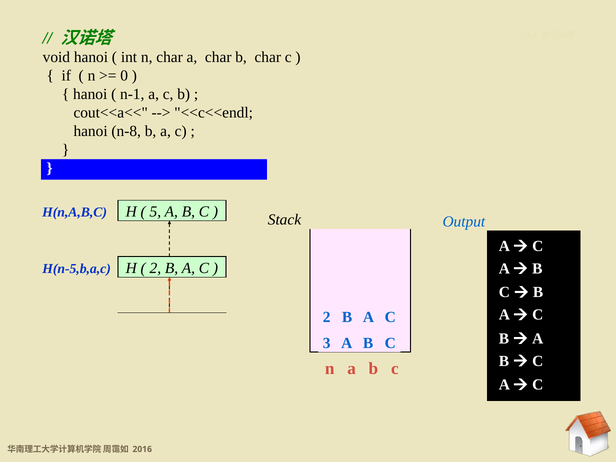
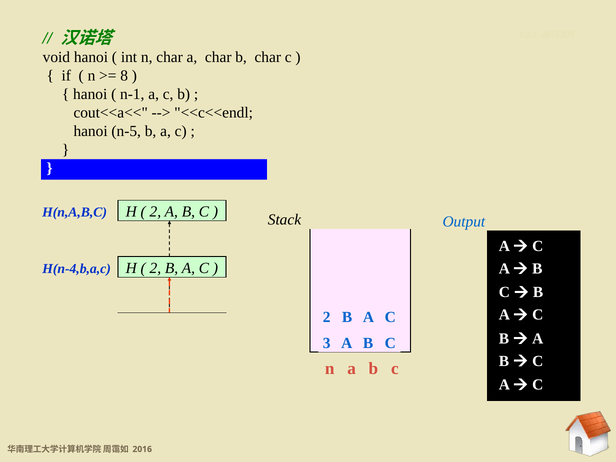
0: 0 -> 8 (124, 76)
n-8: n-8 -> n-5 (126, 131)
5: 5 -> 2 (155, 212)
H(n-5,b,a,c: H(n-5,b,a,c -> H(n-4,b,a,c (77, 269)
